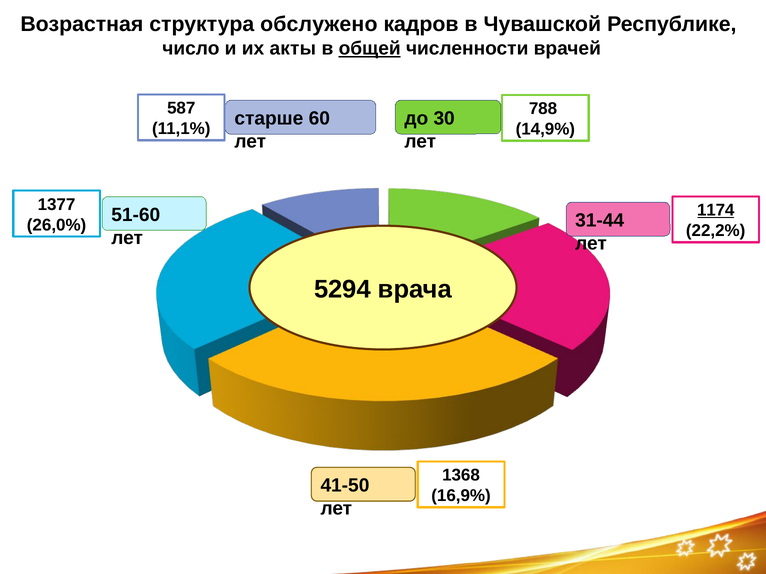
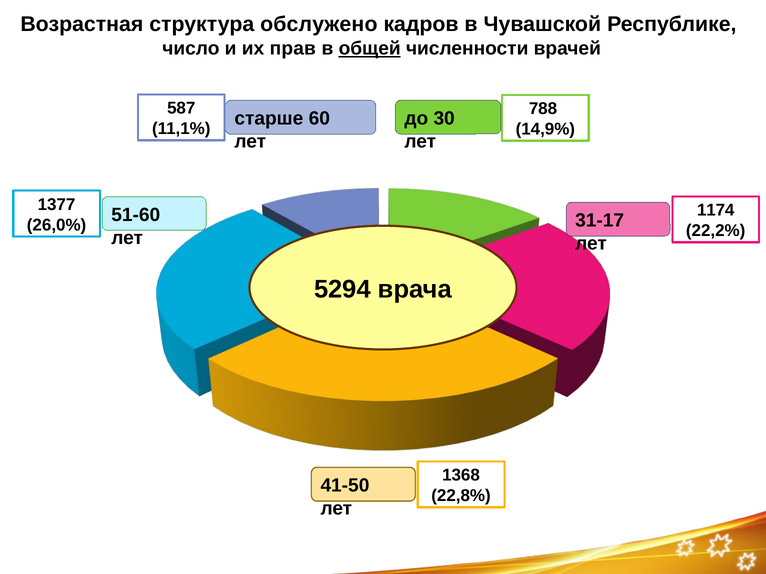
акты: акты -> прав (293, 49)
1174 underline: present -> none (716, 210)
31-44: 31-44 -> 31-17 (600, 221)
16,9%: 16,9% -> 22,8% (461, 496)
